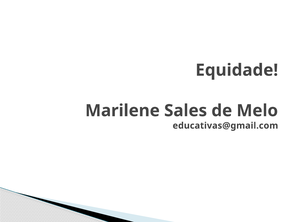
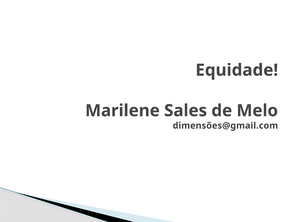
educativas@gmail.com: educativas@gmail.com -> dimensões@gmail.com (225, 126)
